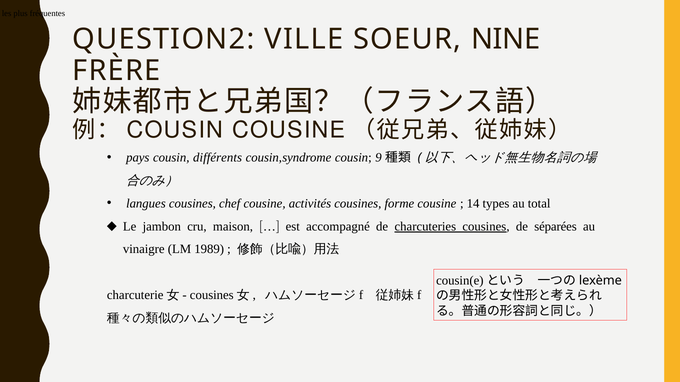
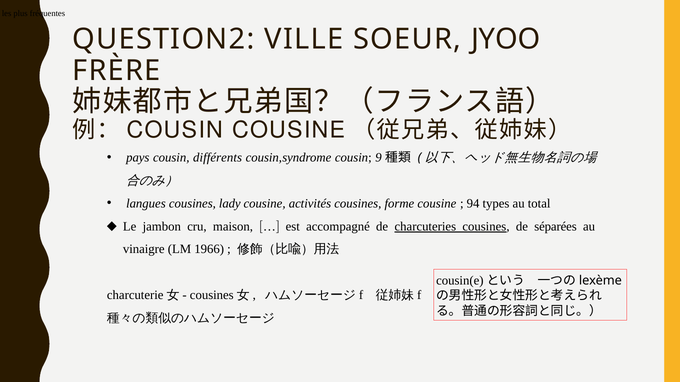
NINE: NINE -> JYOO (506, 39)
chef: chef -> lady (230, 204)
14: 14 -> 94 (473, 204)
1989: 1989 -> 1966 (209, 250)
